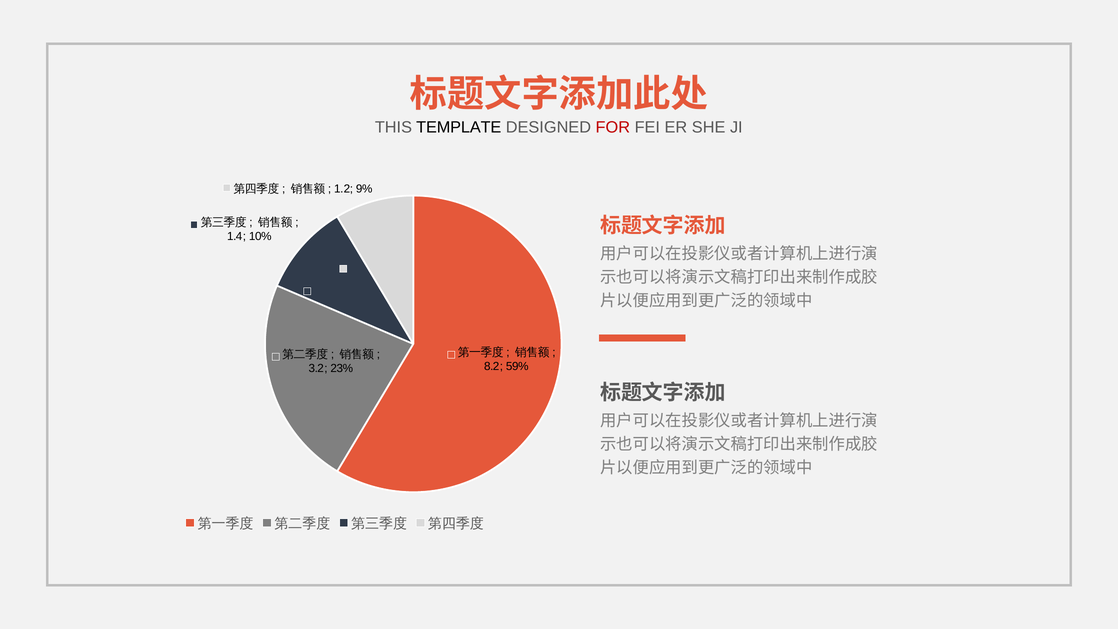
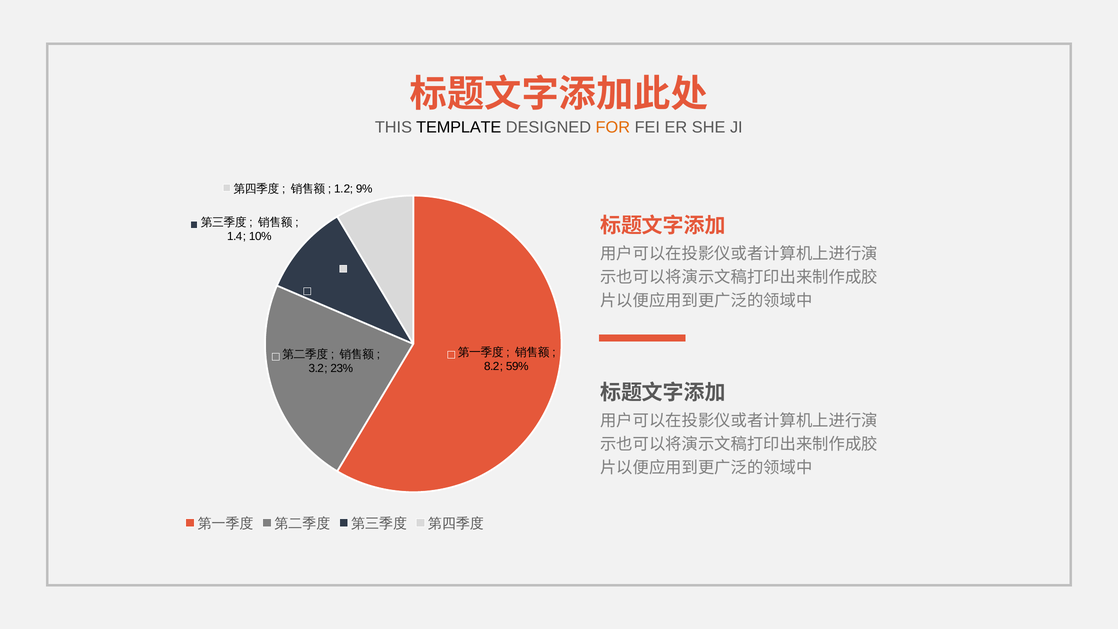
FOR colour: red -> orange (613, 127)
